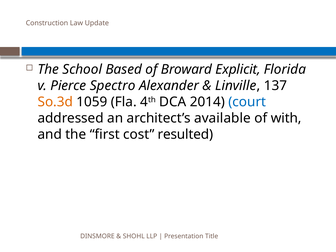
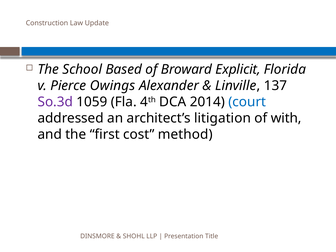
Spectro: Spectro -> Owings (113, 86)
So.3d colour: orange -> purple (55, 102)
available: available -> litigation (222, 118)
resulted: resulted -> method (185, 134)
